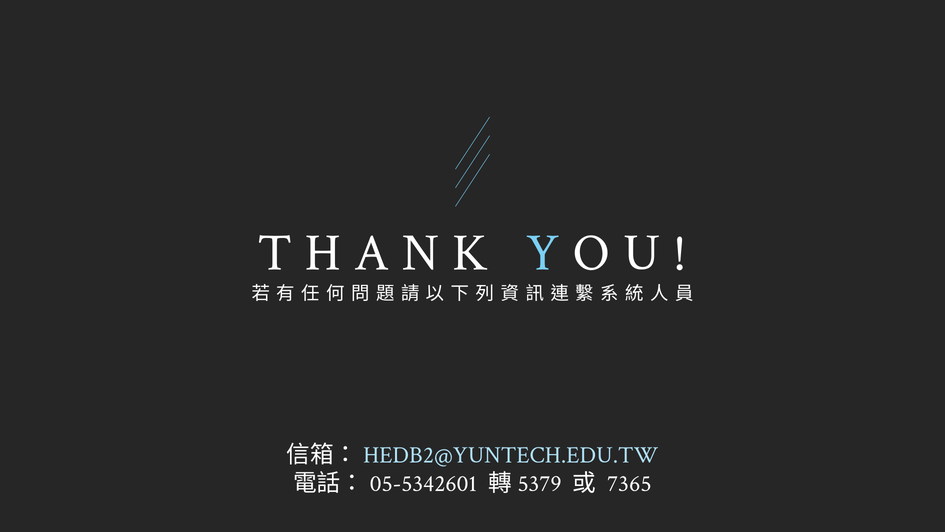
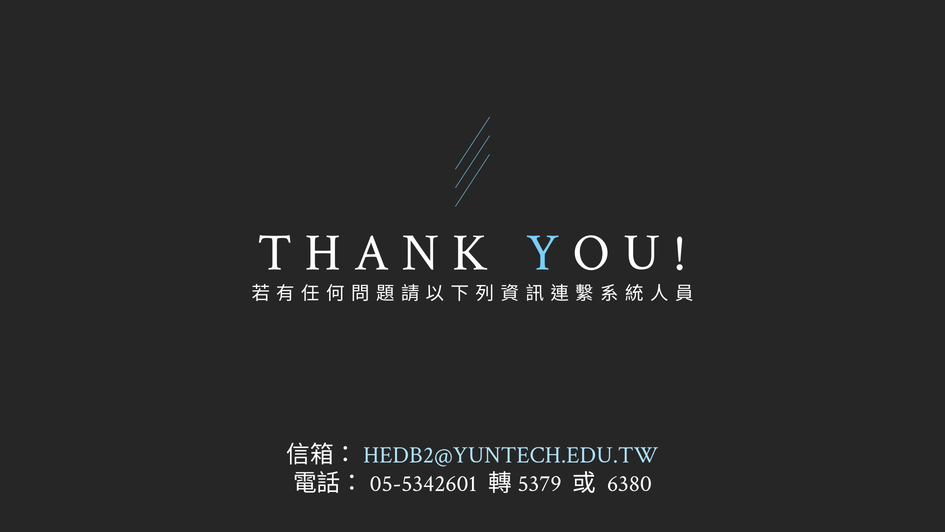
7365: 7365 -> 6380 (629, 483)
